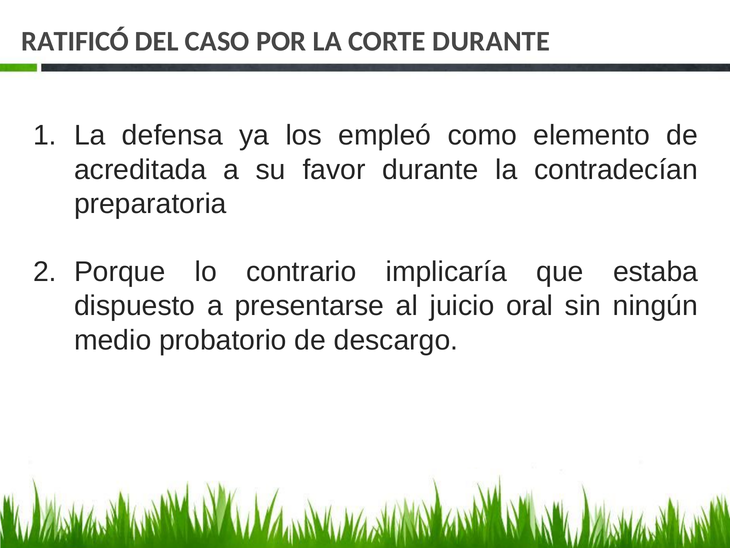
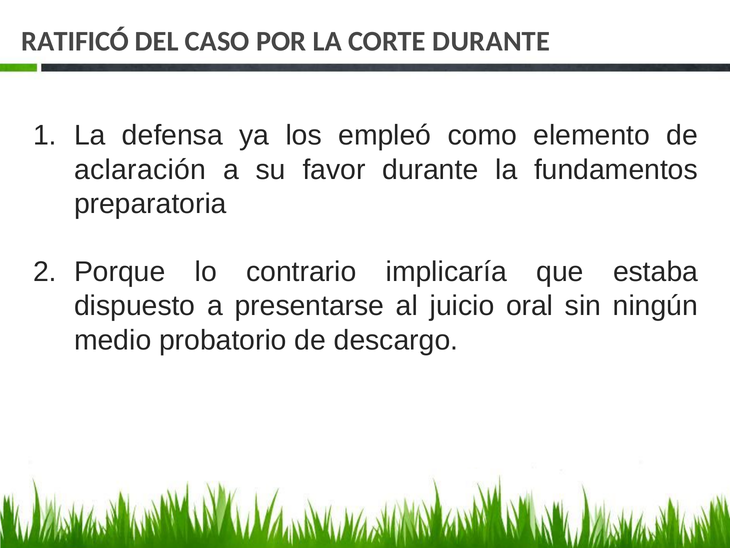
acreditada: acreditada -> aclaración (140, 169)
contradecían: contradecían -> fundamentos (616, 169)
